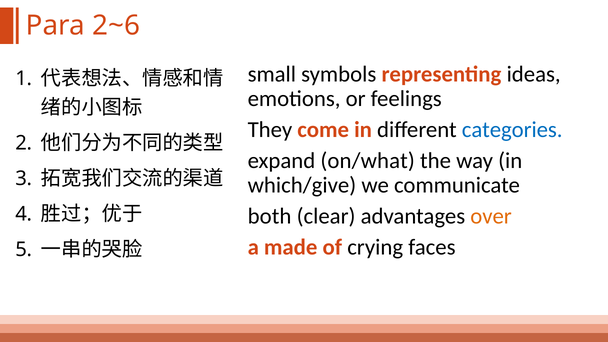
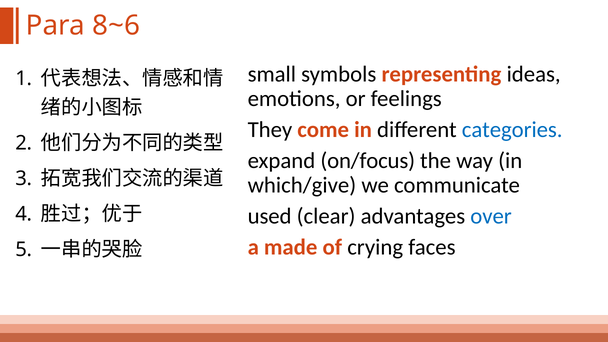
2~6: 2~6 -> 8~6 (116, 26)
on/what: on/what -> on/focus (368, 161)
both: both -> used (270, 216)
over colour: orange -> blue (491, 216)
